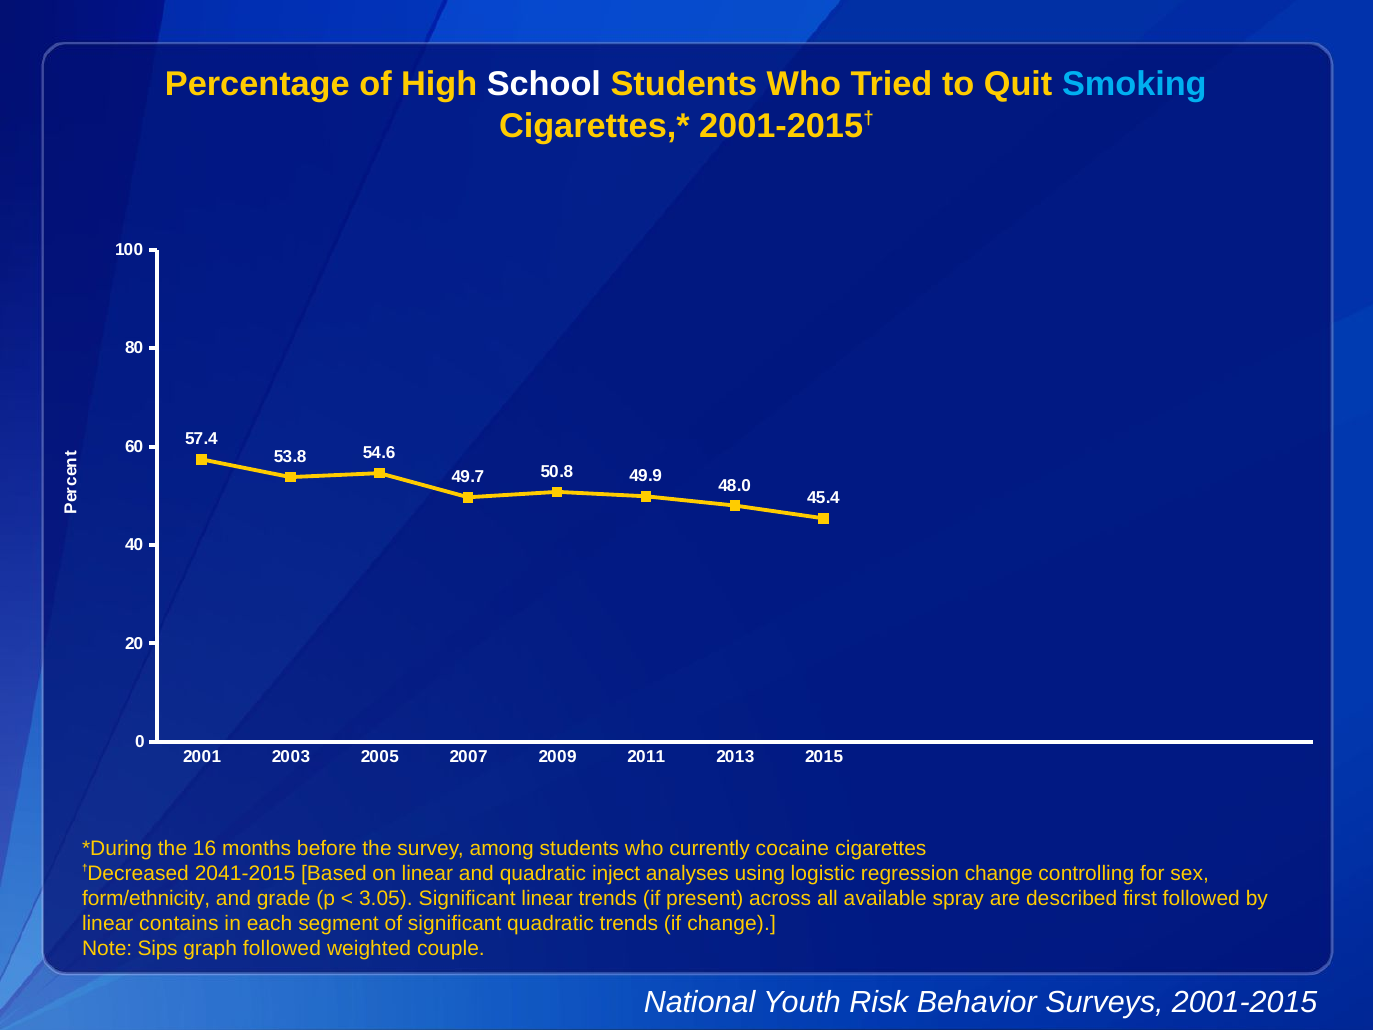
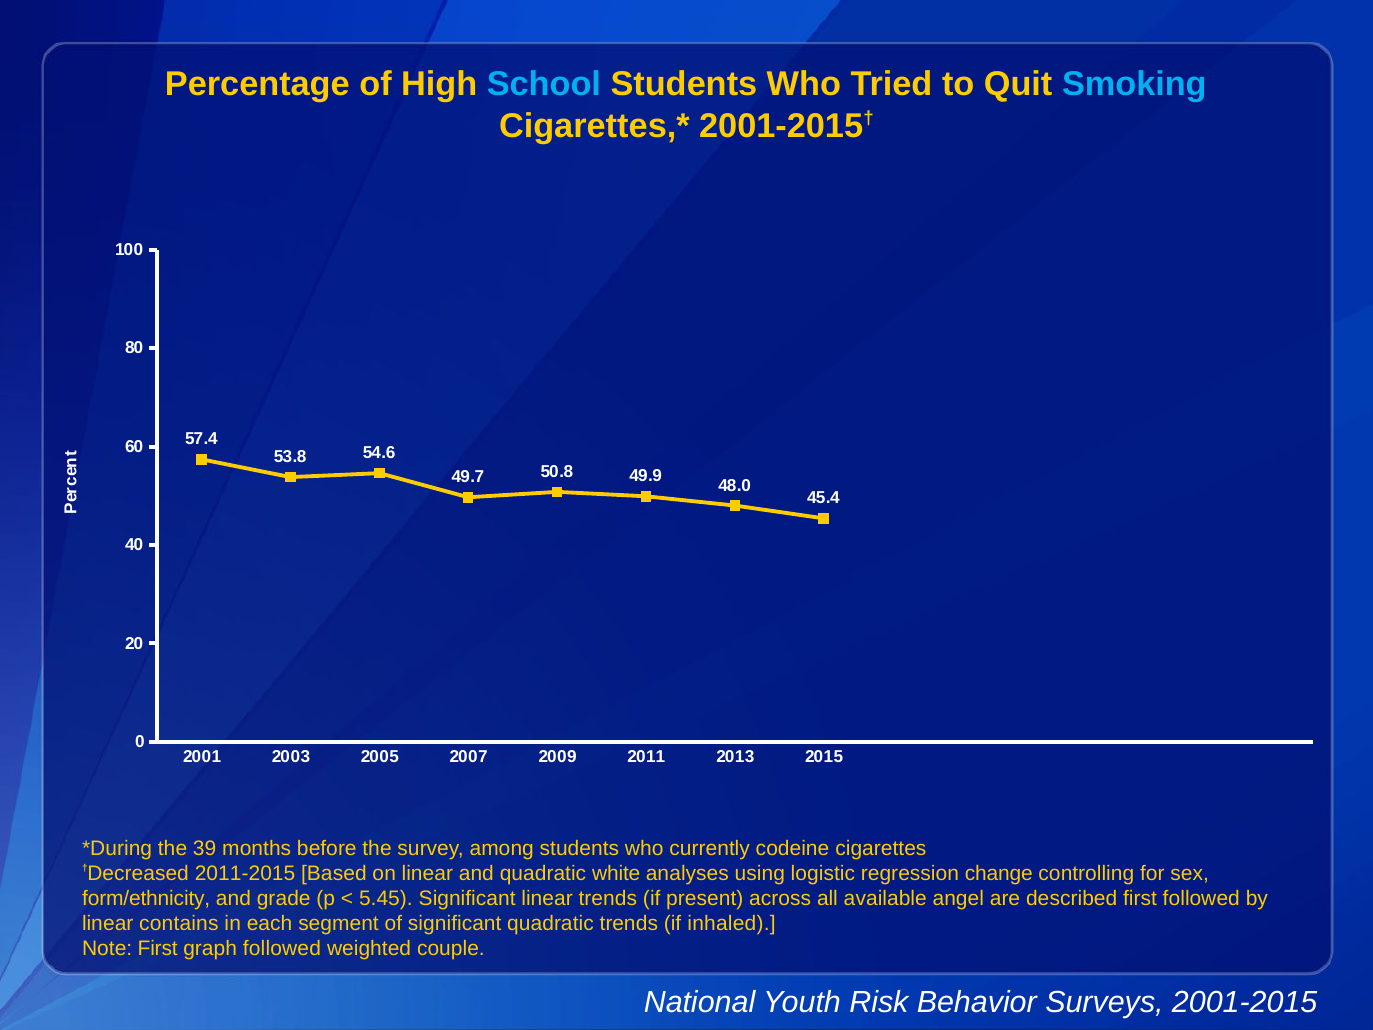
School colour: white -> light blue (544, 85)
16: 16 -> 39 (205, 848)
cocaine: cocaine -> codeine (793, 848)
2041-2015: 2041-2015 -> 2011-2015 (245, 873)
inject: inject -> white (616, 873)
3.05: 3.05 -> 5.45 (386, 898)
spray: spray -> angel (958, 898)
if change: change -> inhaled (732, 923)
Note Sips: Sips -> First (158, 949)
